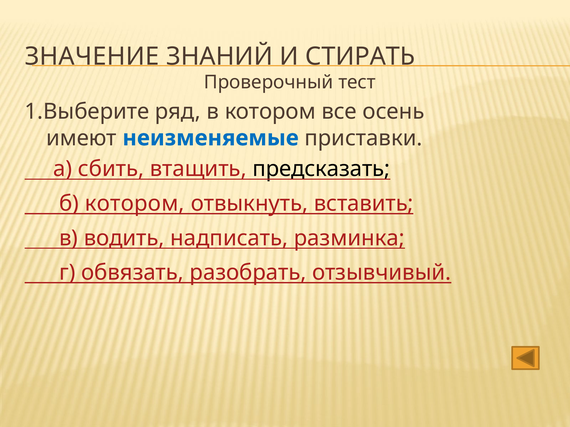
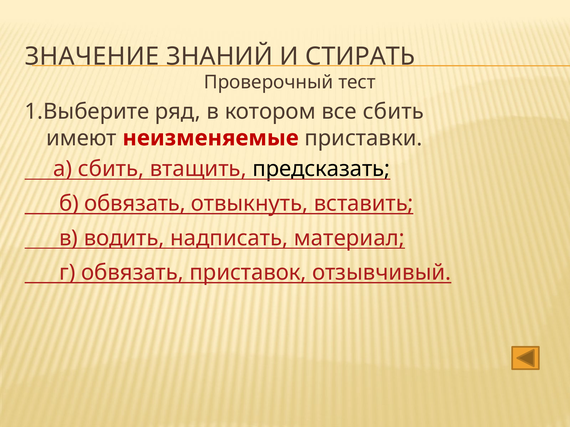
все осень: осень -> сбить (393, 112)
неизменяемые colour: blue -> red (211, 138)
б котором: котором -> обвязать (135, 204)
разминка: разминка -> материал (349, 238)
разобрать: разобрать -> приставок (248, 273)
